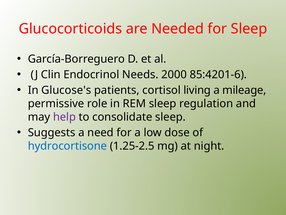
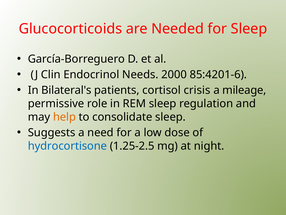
Glucose's: Glucose's -> Bilateral's (66, 90)
living: living -> crisis (197, 90)
help colour: purple -> orange (64, 117)
